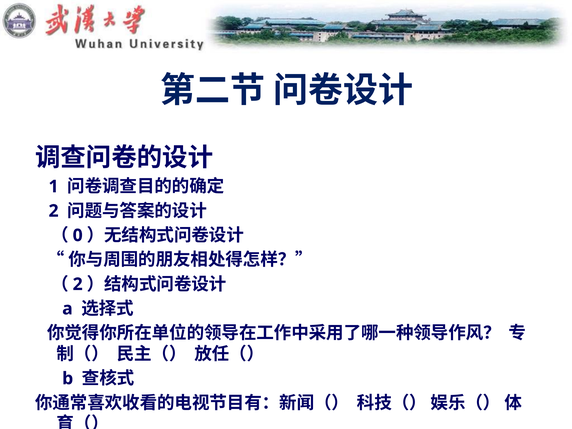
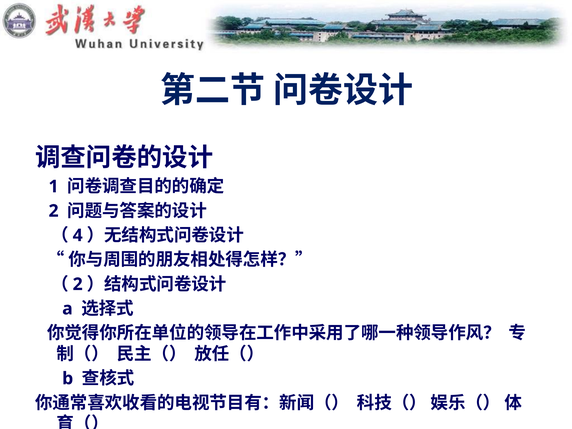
0: 0 -> 4 (78, 235)
